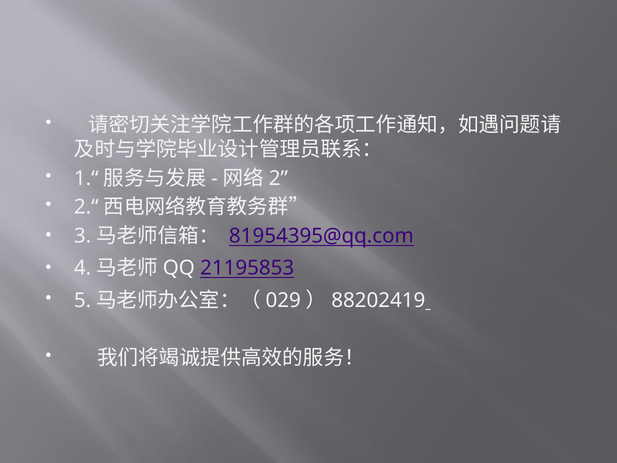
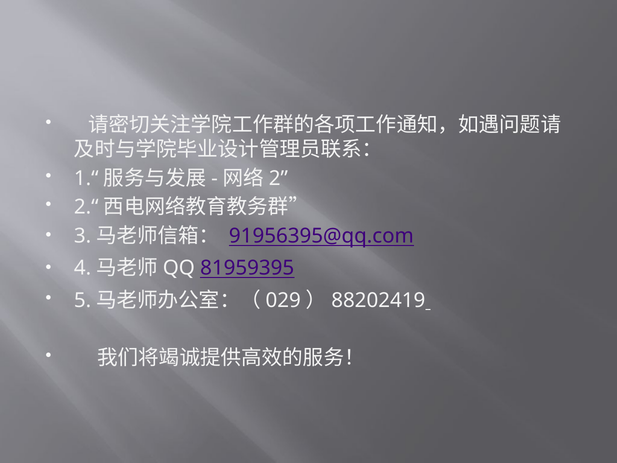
81954395@qq.com: 81954395@qq.com -> 91956395@qq.com (321, 236)
21195853: 21195853 -> 81959395 (247, 268)
